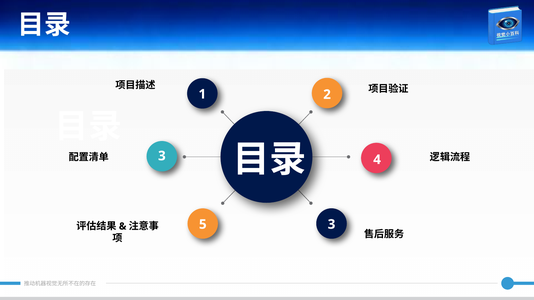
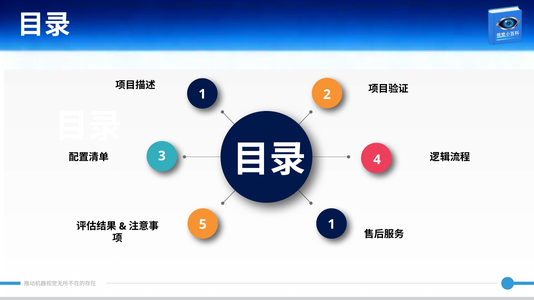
5 3: 3 -> 1 (332, 225)
